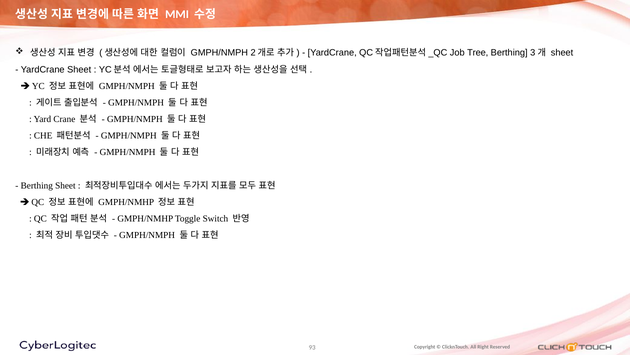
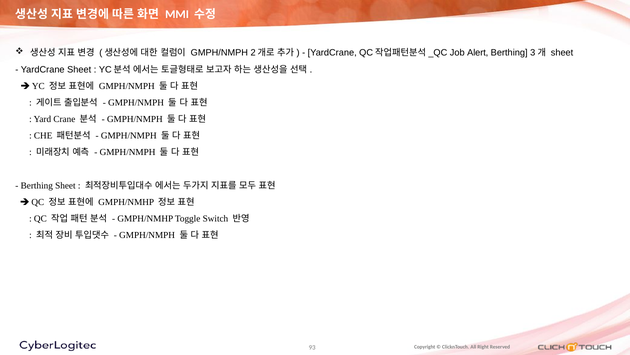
Tree: Tree -> Alert (478, 53)
